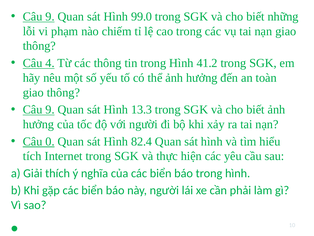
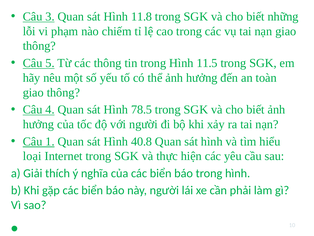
9: 9 -> 3 (50, 17)
99.0: 99.0 -> 11.8 (142, 17)
4: 4 -> 5 (50, 63)
41.2: 41.2 -> 11.5 (207, 63)
9: 9 -> 4 (50, 109)
13.3: 13.3 -> 78.5 (142, 109)
0: 0 -> 1 (50, 141)
82.4: 82.4 -> 40.8 (142, 141)
tích: tích -> loại (32, 156)
